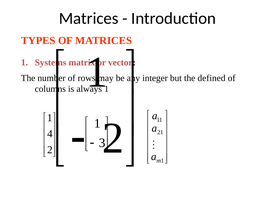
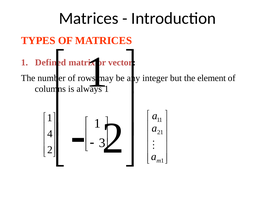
Systems: Systems -> Defined (51, 62)
defined: defined -> element (212, 78)
